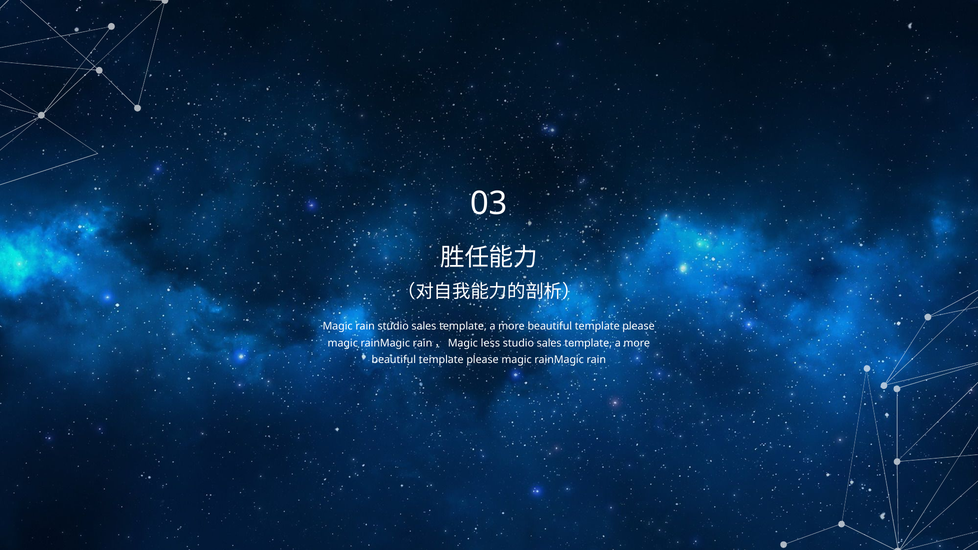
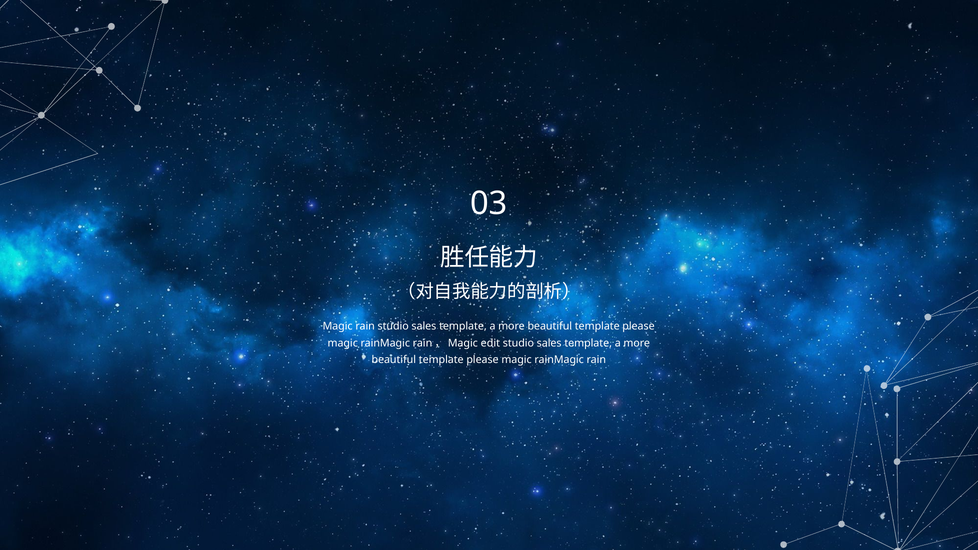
less: less -> edit (490, 343)
